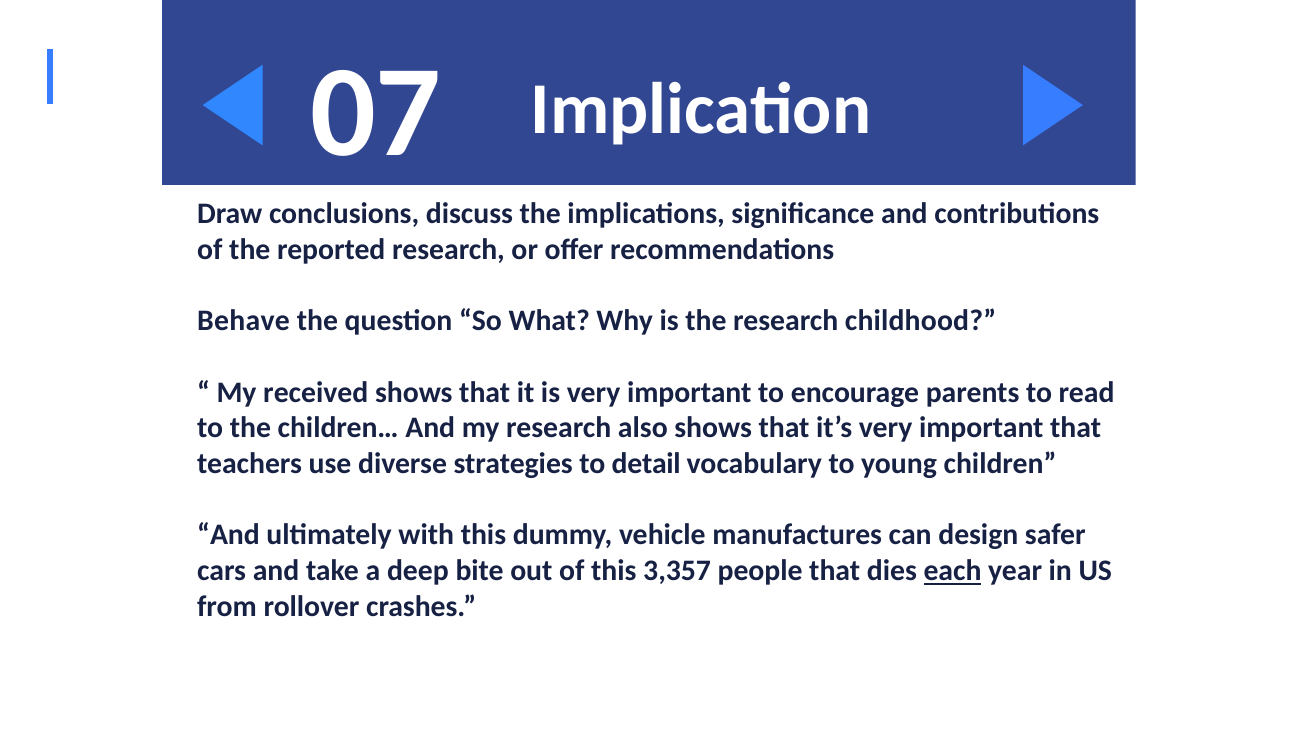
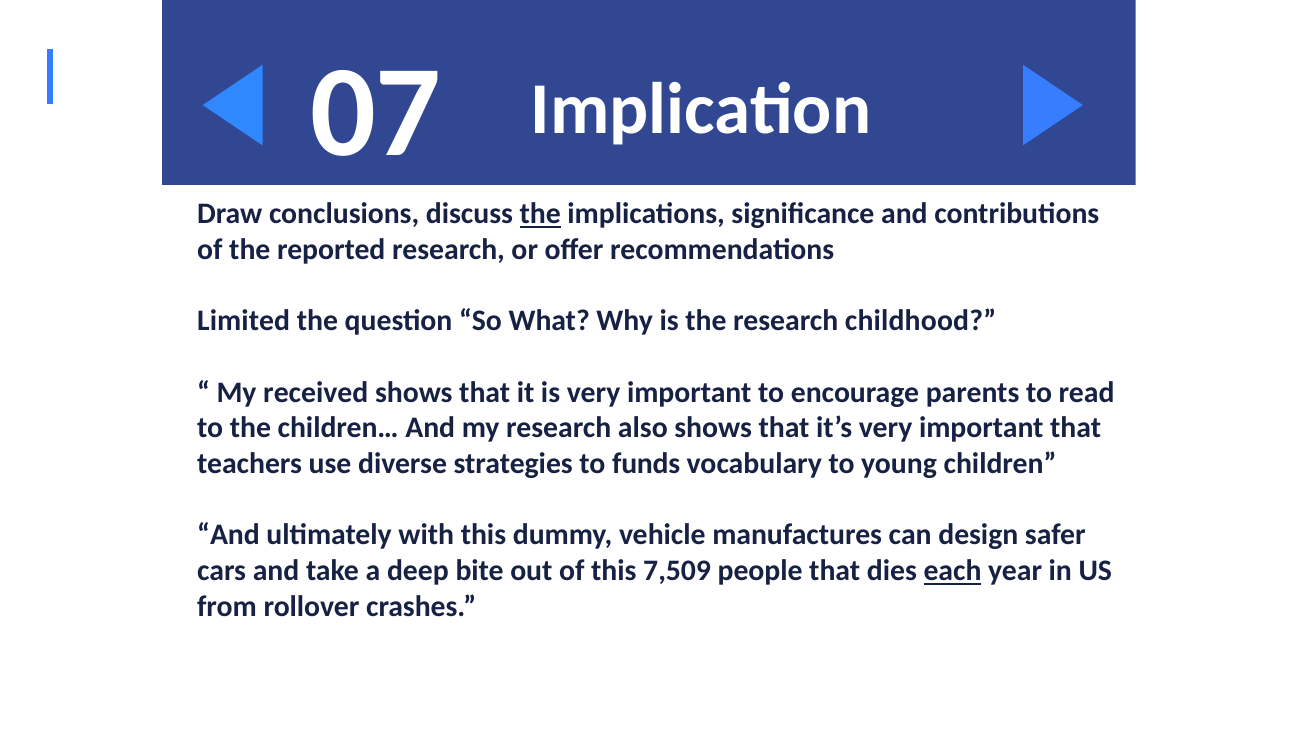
the underline: none -> present (540, 214)
Behave: Behave -> Limited (244, 321)
detail: detail -> funds (646, 464)
3,357: 3,357 -> 7,509 (677, 571)
